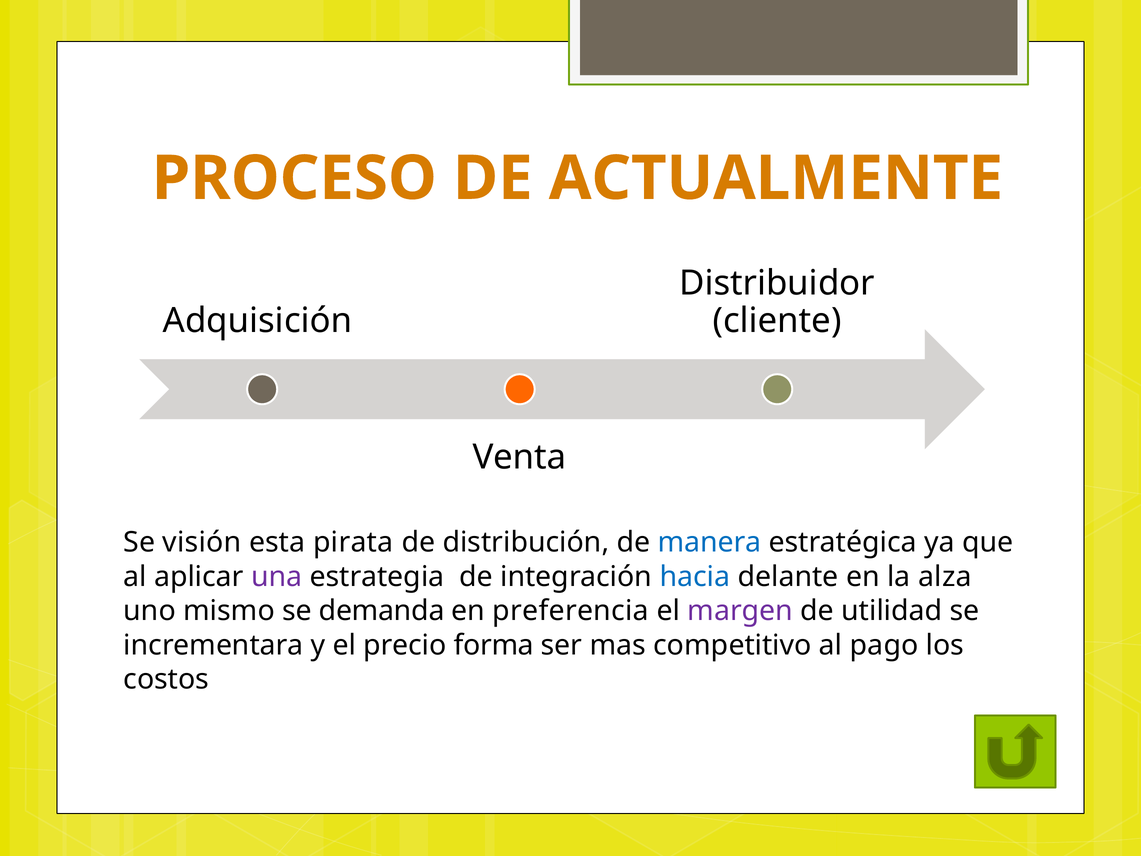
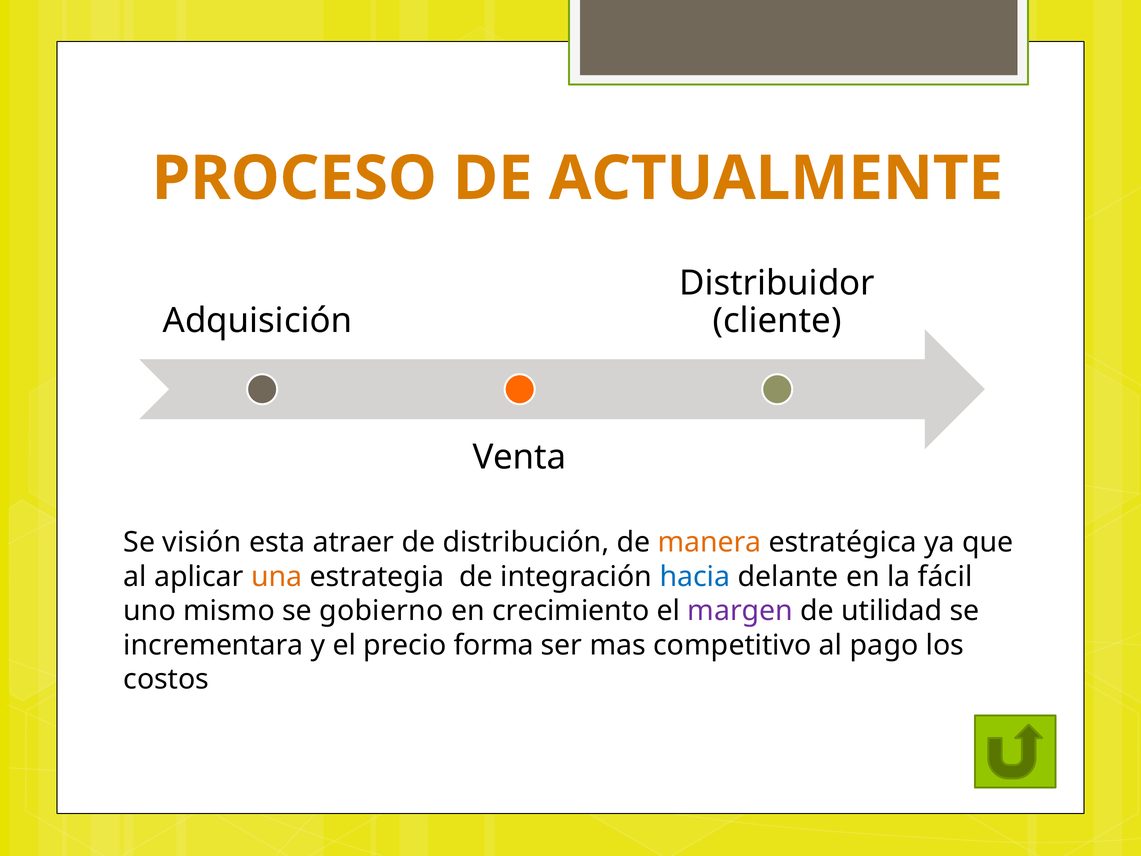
pirata: pirata -> atraer (353, 542)
manera colour: blue -> orange (709, 542)
una colour: purple -> orange (277, 577)
alza: alza -> fácil (945, 577)
demanda: demanda -> gobierno (381, 611)
preferencia: preferencia -> crecimiento (571, 611)
